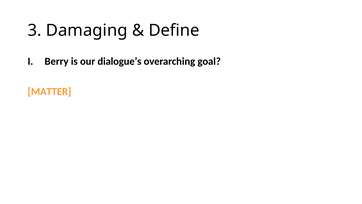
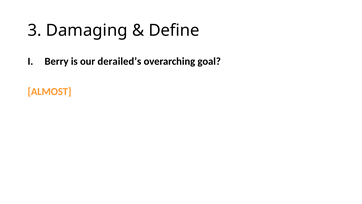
dialogue’s: dialogue’s -> derailed’s (119, 61)
MATTER: MATTER -> ALMOST (49, 91)
